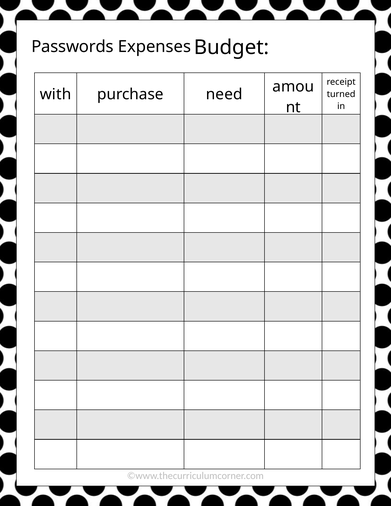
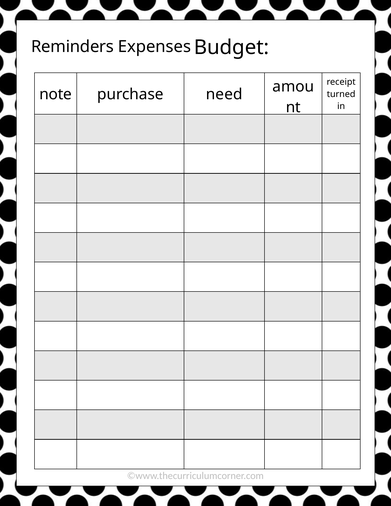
Passwords: Passwords -> Reminders (72, 47)
with: with -> note (56, 94)
